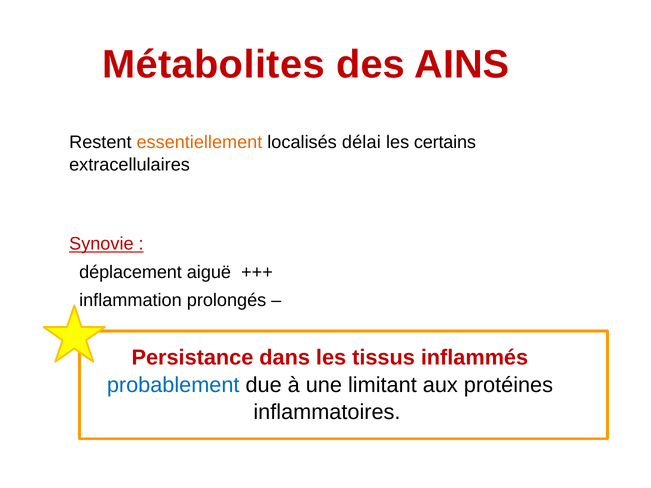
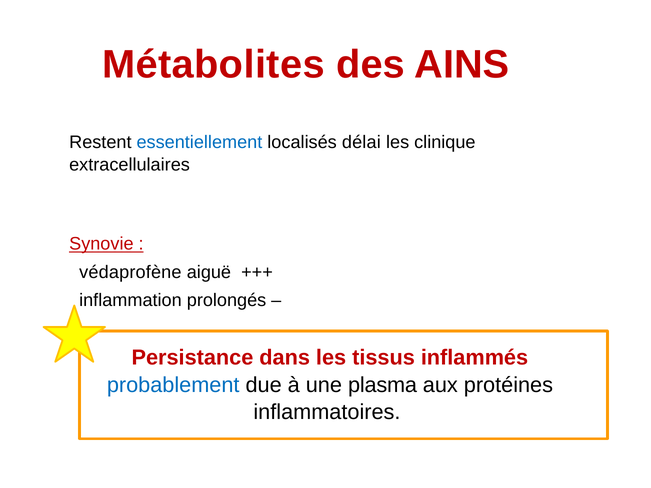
essentiellement colour: orange -> blue (199, 142)
certains: certains -> clinique (445, 142)
déplacement: déplacement -> védaprofène (130, 272)
limitant: limitant -> plasma (383, 385)
